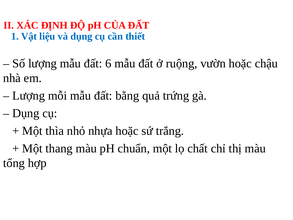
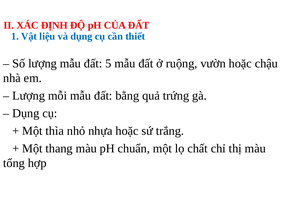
6: 6 -> 5 (108, 63)
